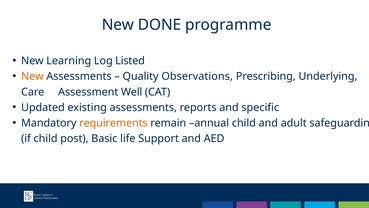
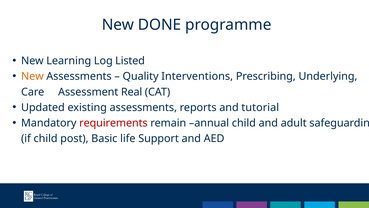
Observations: Observations -> Interventions (197, 76)
Well: Well -> Real (132, 92)
specific: specific -> tutorial (260, 107)
requirements colour: orange -> red (113, 123)
